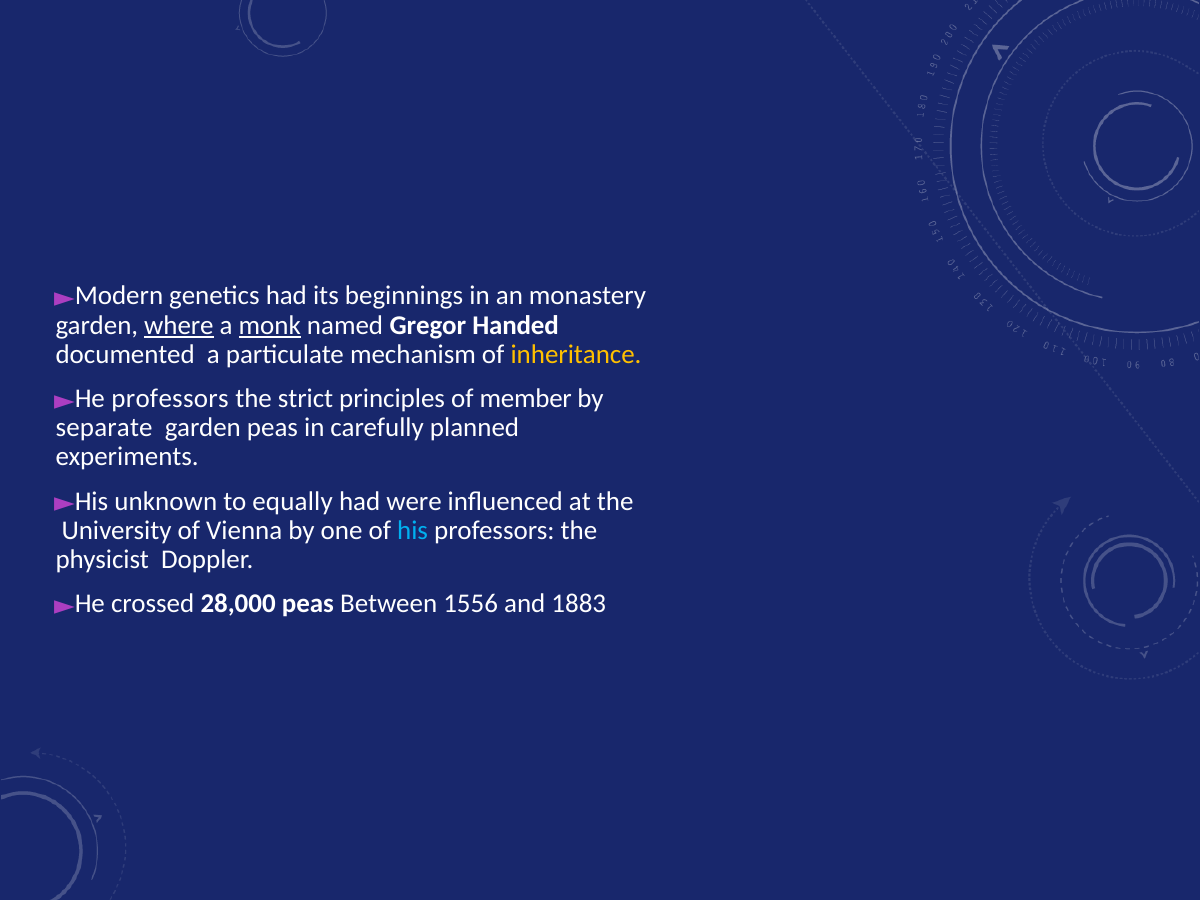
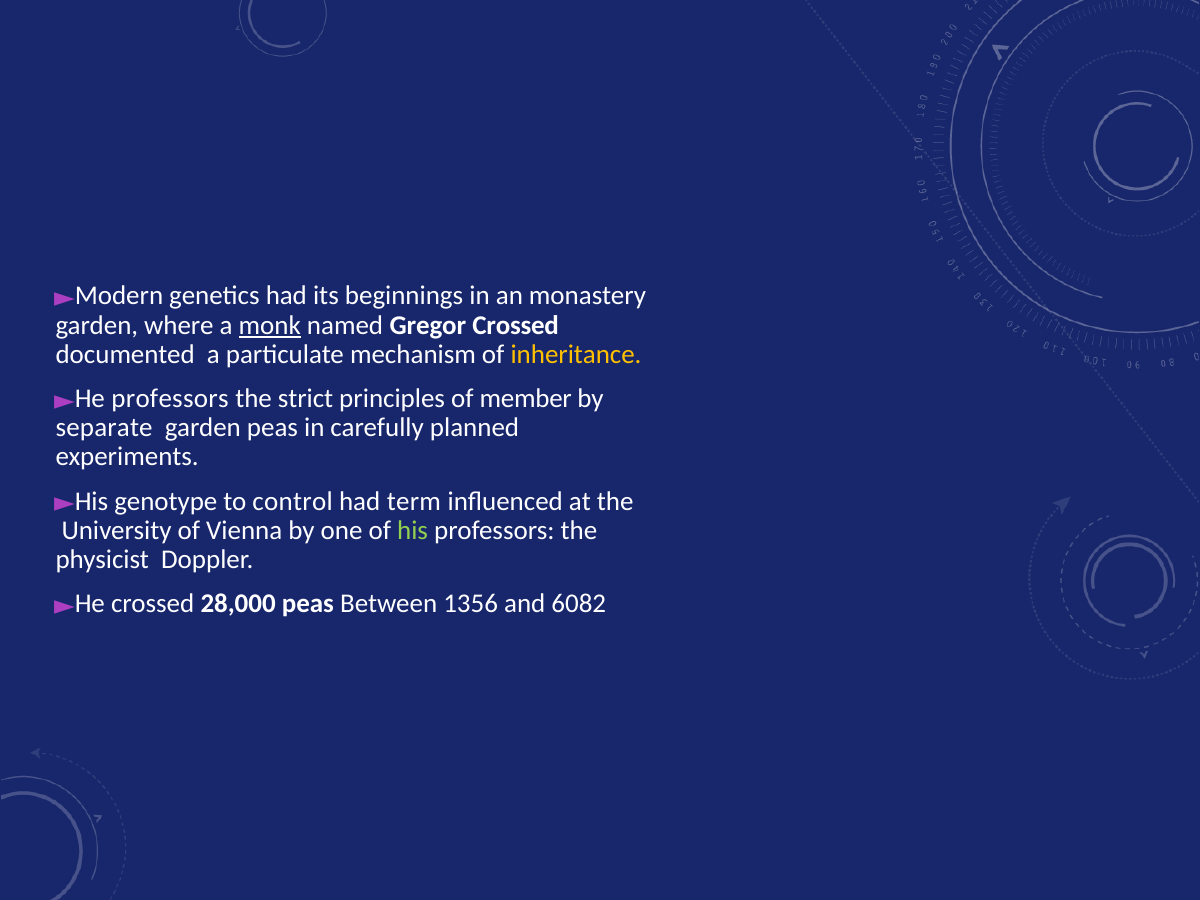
where underline: present -> none (179, 325)
Gregor Handed: Handed -> Crossed (516, 325)
unknown: unknown -> genotype (166, 501)
equally: equally -> control (293, 501)
were: were -> term (414, 501)
his colour: light blue -> light green (413, 530)
1556: 1556 -> 1356 (471, 604)
1883: 1883 -> 6082 (579, 604)
